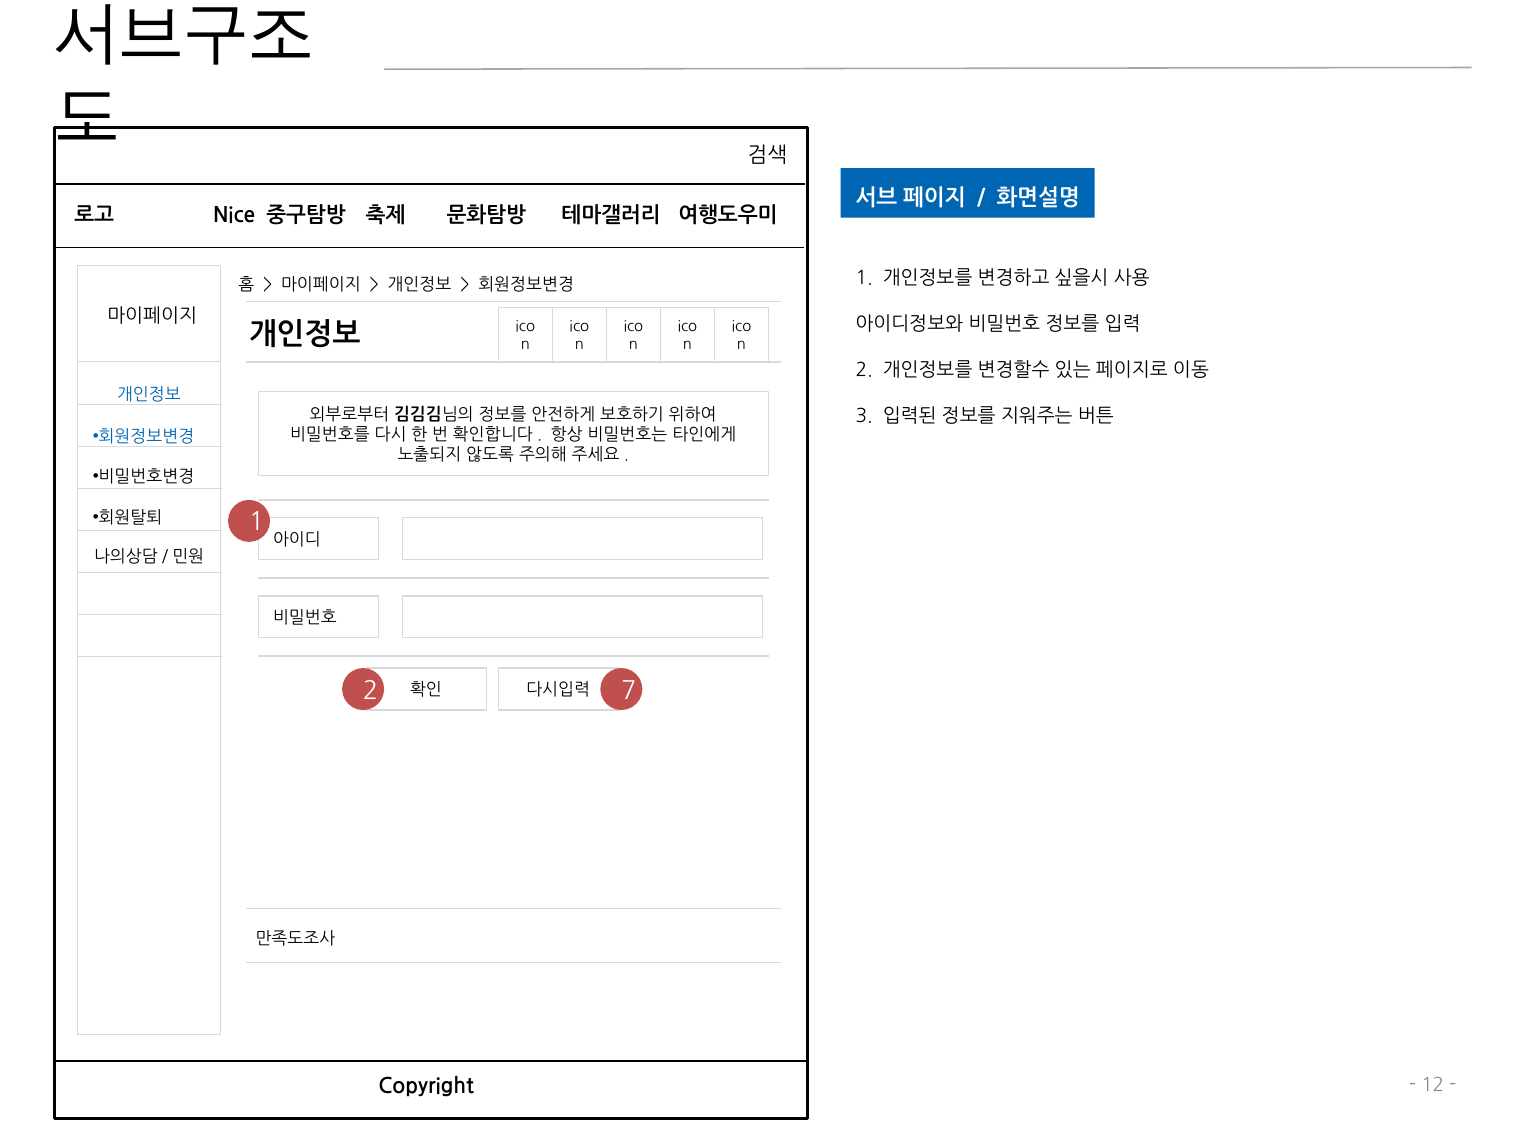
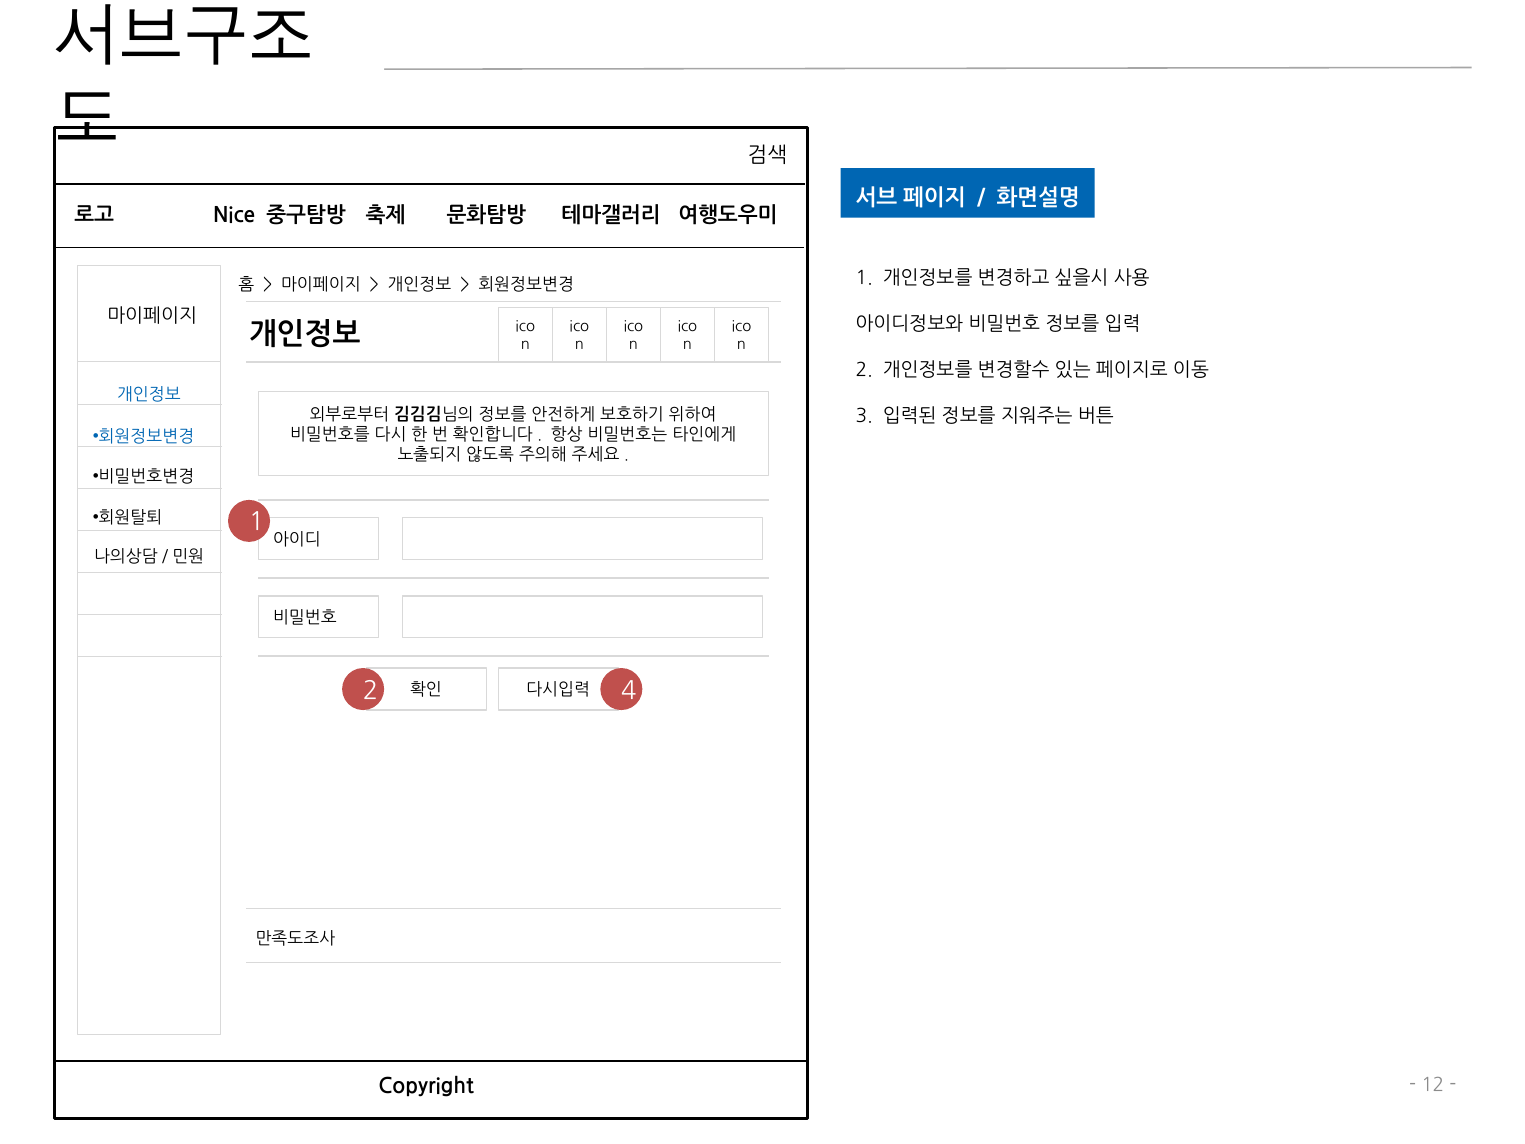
7: 7 -> 4 (629, 691)
